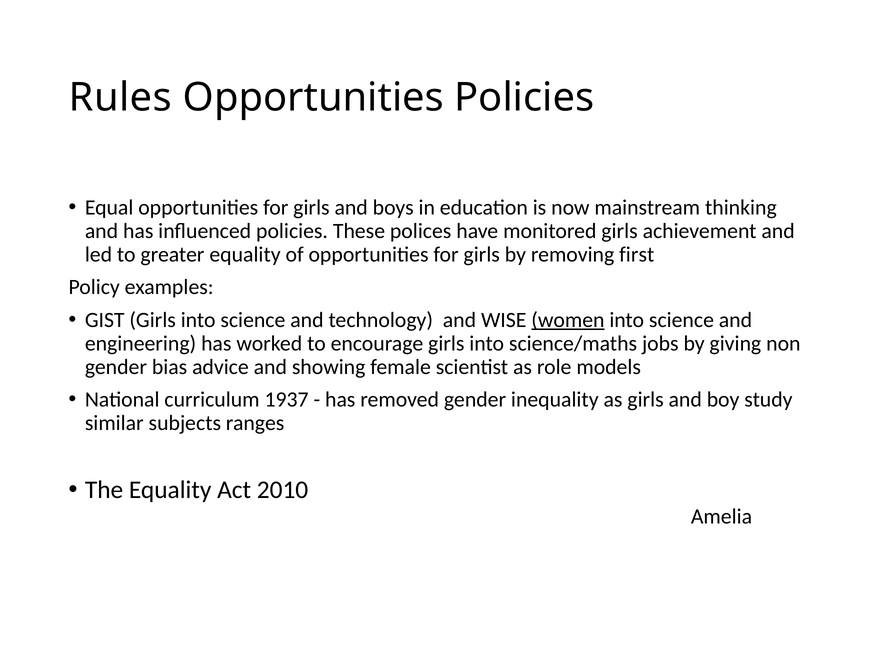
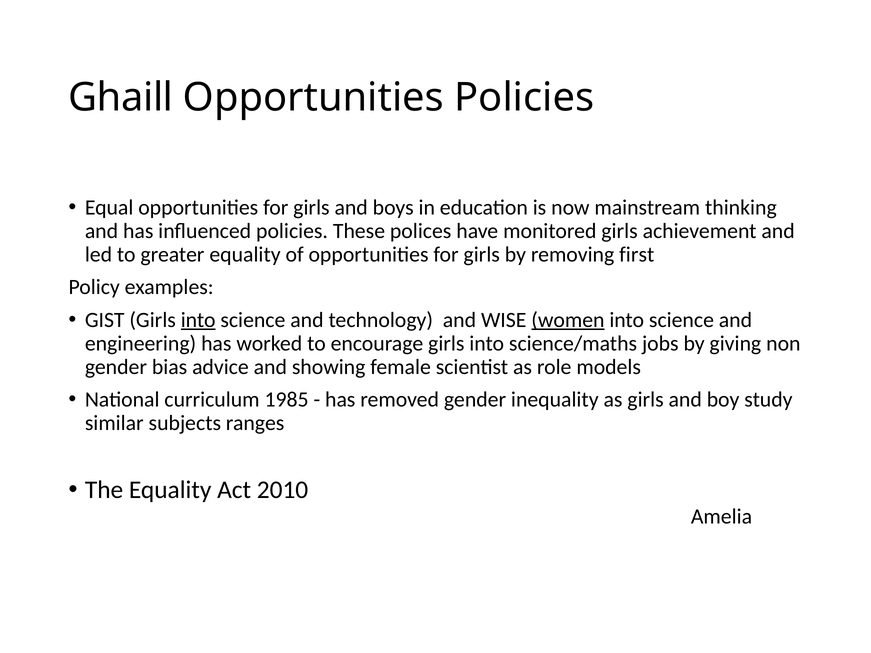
Rules: Rules -> Ghaill (121, 98)
into underline: none -> present (198, 320)
1937: 1937 -> 1985 (287, 400)
